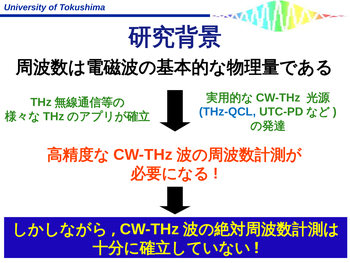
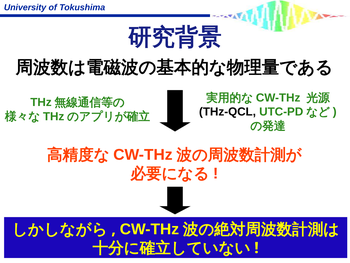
THz-QCL colour: blue -> black (227, 112)
